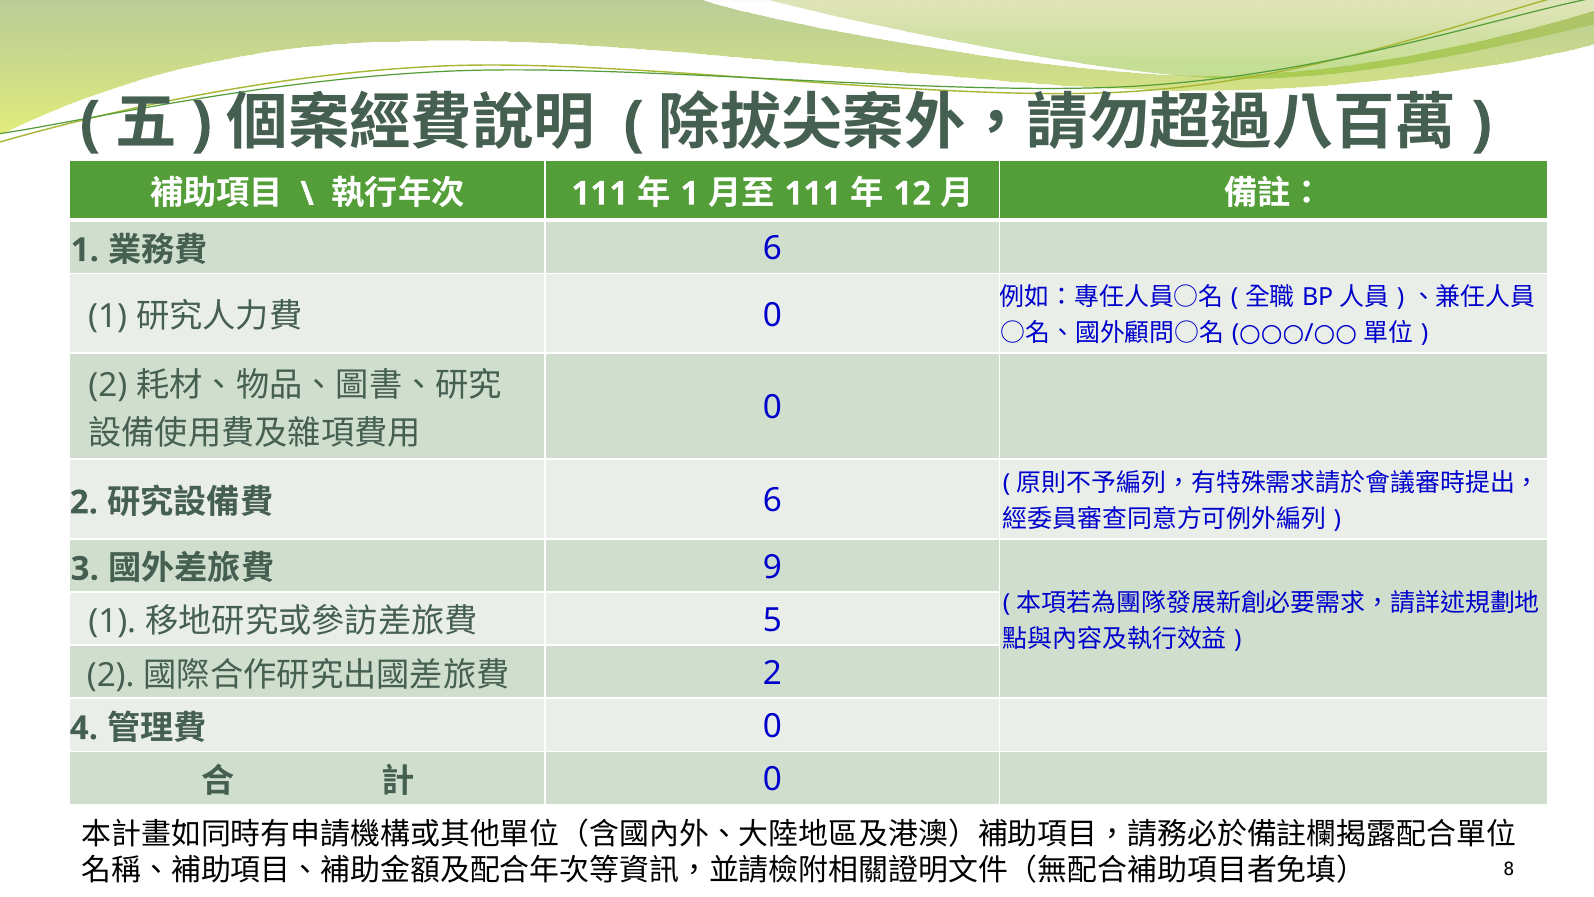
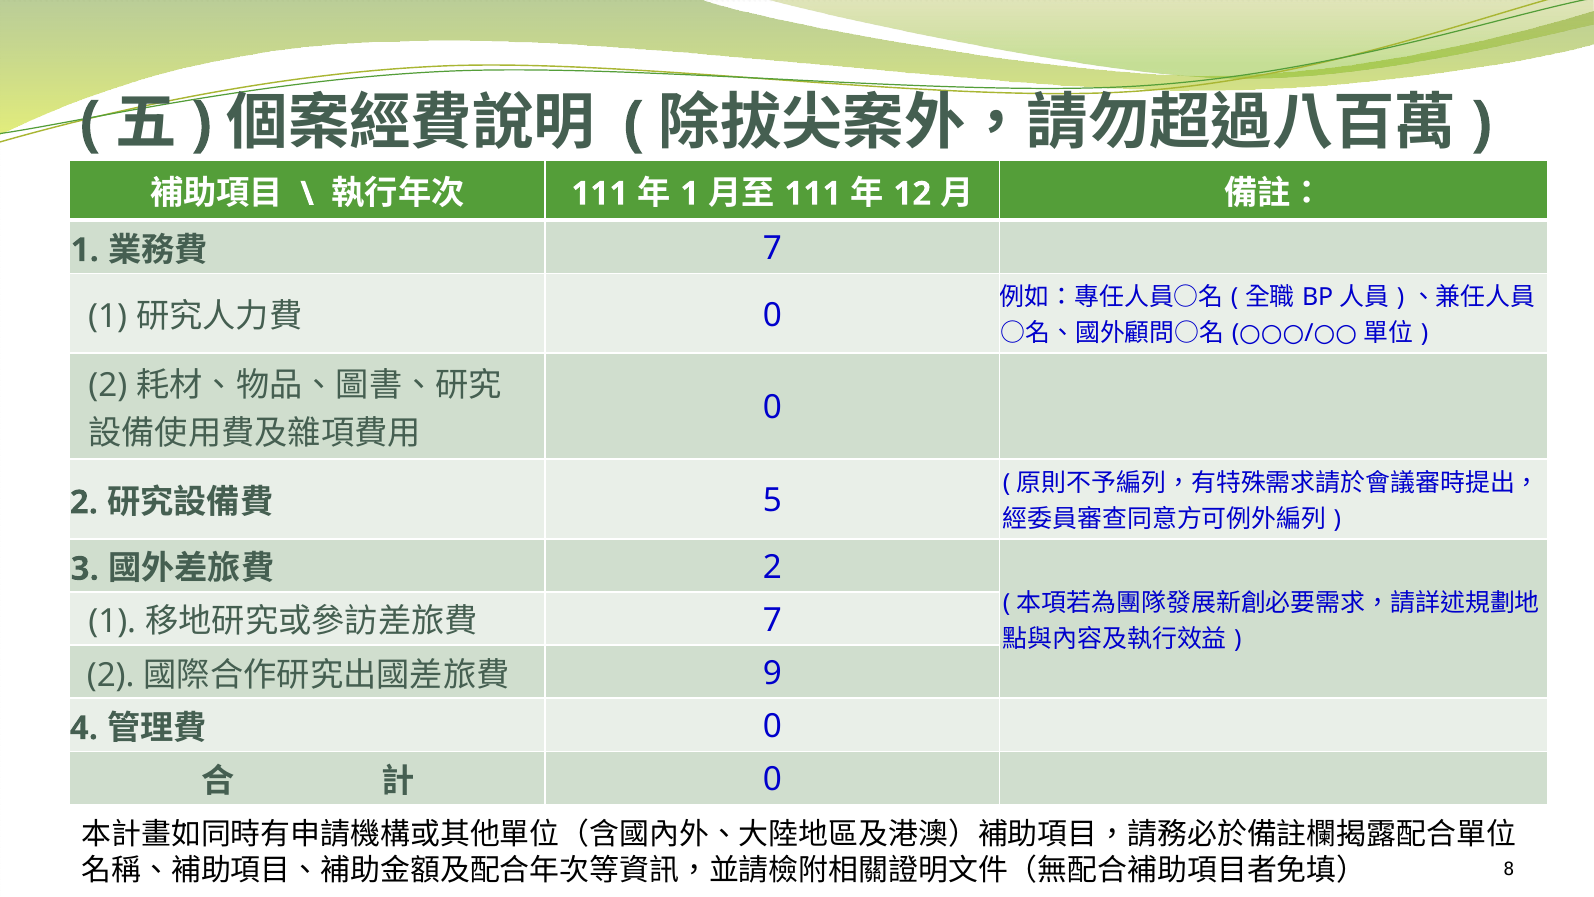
6: 6 -> 7 (772, 249)
6: 6 -> 5 (772, 501)
9: 9 -> 2 (772, 567)
5: 5 -> 7 (772, 620)
2: 2 -> 9 (772, 673)
